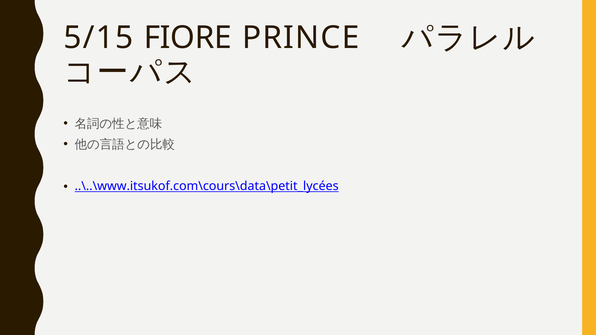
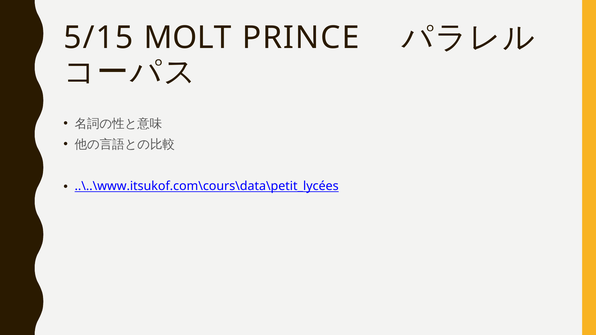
FIORE: FIORE -> MOLT (188, 38)
